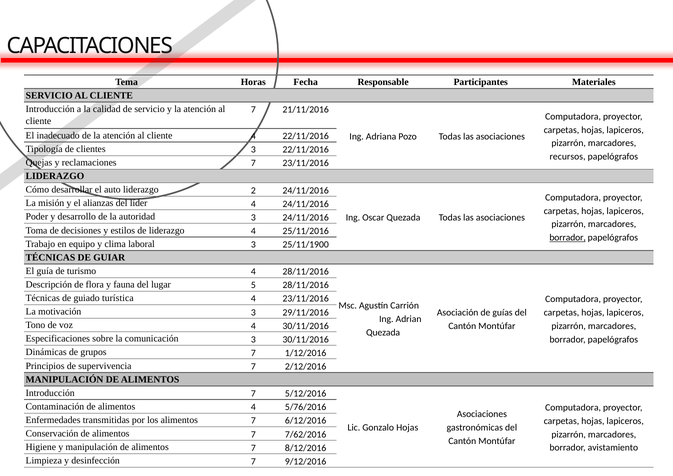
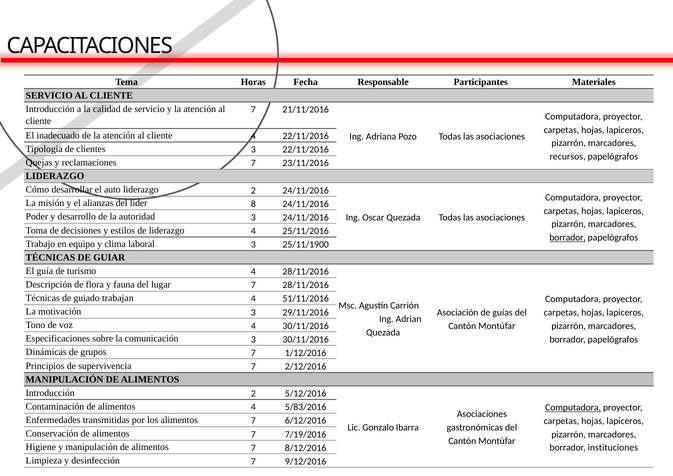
líder 4: 4 -> 8 (253, 204)
lugar 5: 5 -> 7 (253, 285)
turística: turística -> trabajan (118, 298)
4 23/11/2016: 23/11/2016 -> 51/11/2016 (306, 299)
Introducción 7: 7 -> 2 (253, 394)
5/76/2016: 5/76/2016 -> 5/83/2016 (306, 407)
Computadora underline: none -> present (573, 407)
Gonzalo Hojas: Hojas -> Ibarra (407, 428)
7/62/2016: 7/62/2016 -> 7/19/2016 (306, 434)
avistamiento: avistamiento -> instituciones (613, 448)
